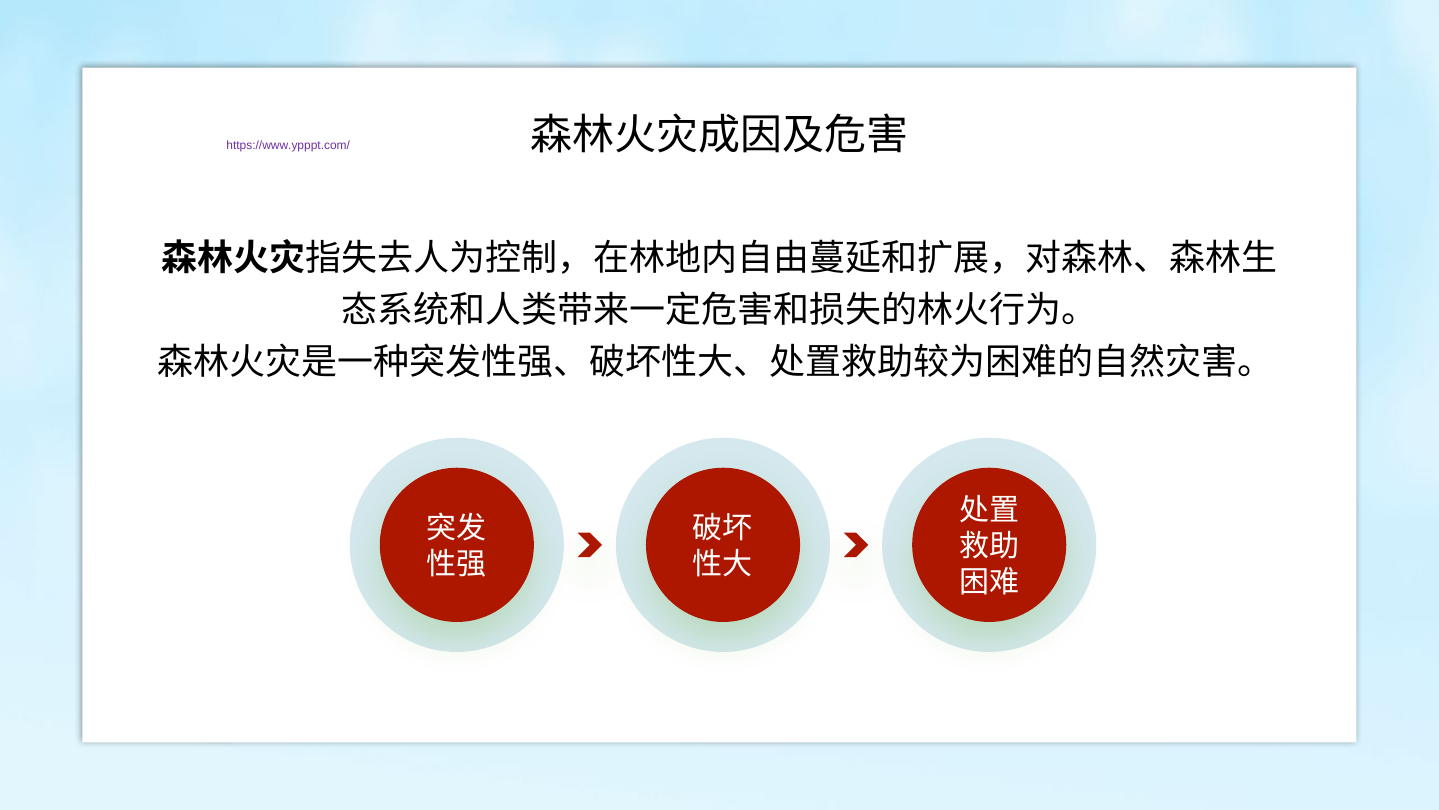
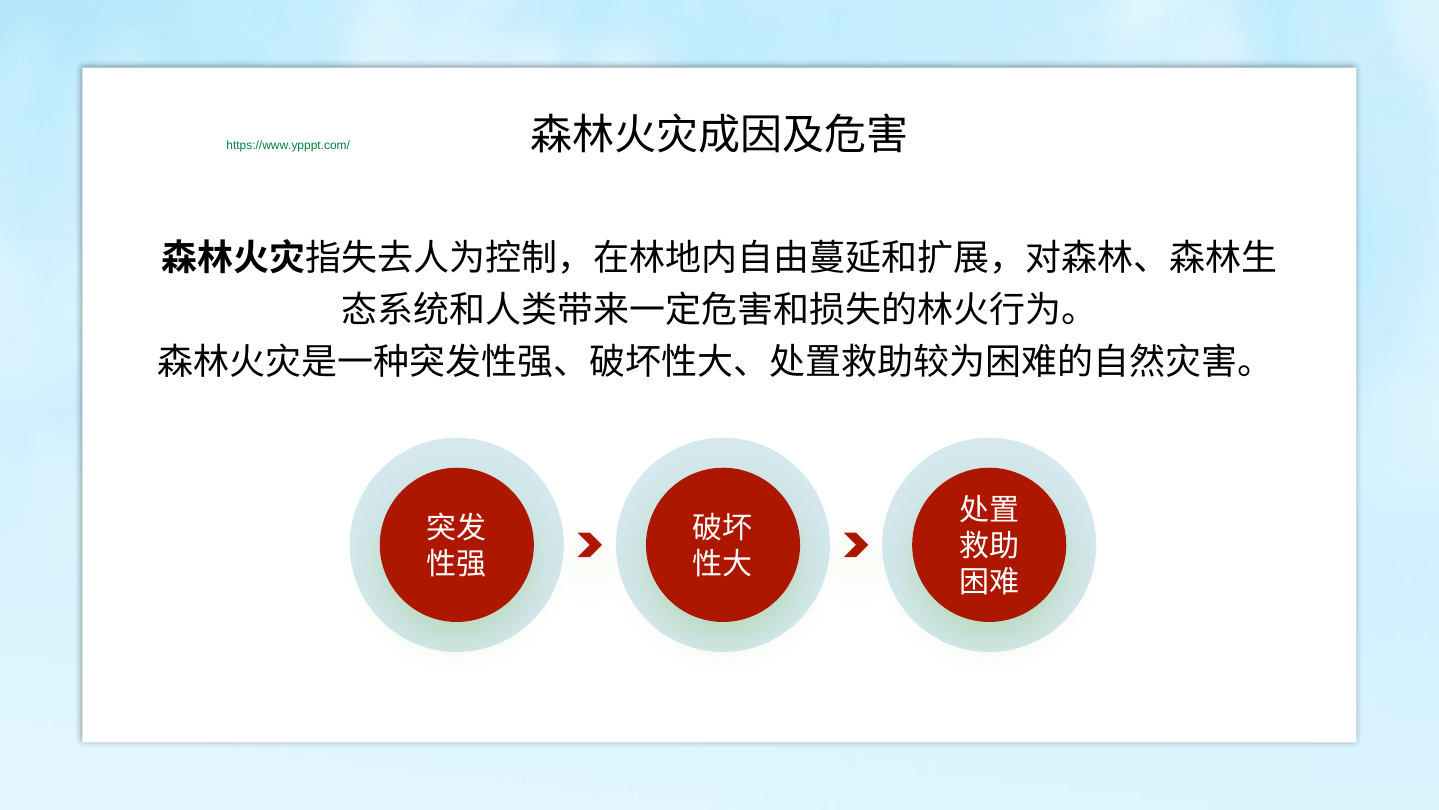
https://www.ypppt.com/ colour: purple -> green (288, 145)
